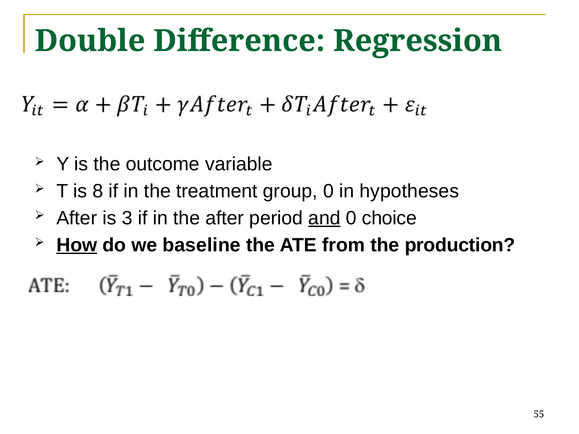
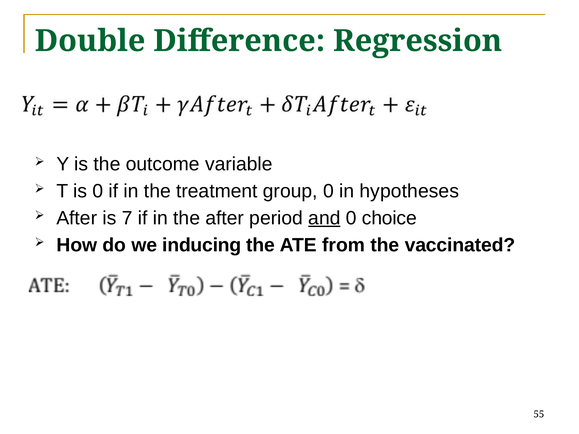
is 8: 8 -> 0 (98, 191)
3: 3 -> 7 (127, 218)
How underline: present -> none (77, 245)
baseline: baseline -> inducing (202, 245)
production: production -> vaccinated (460, 245)
